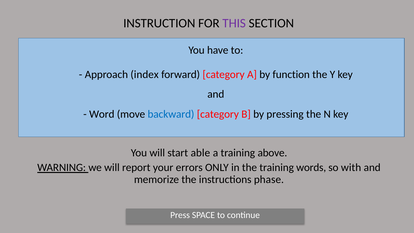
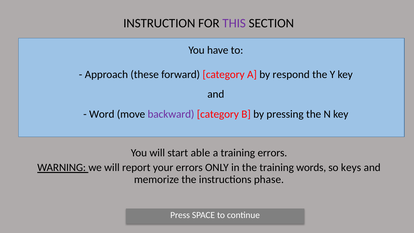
index: index -> these (145, 74)
function: function -> respond (291, 74)
backward colour: blue -> purple (171, 114)
training above: above -> errors (272, 153)
with: with -> keys (351, 168)
